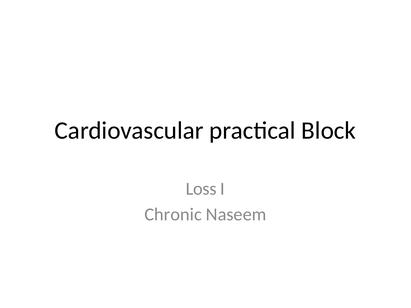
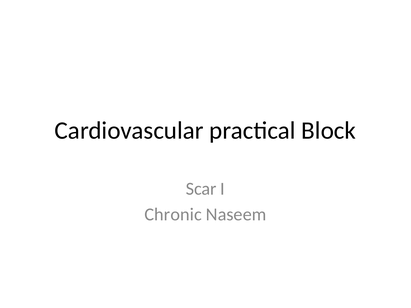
Loss: Loss -> Scar (201, 189)
